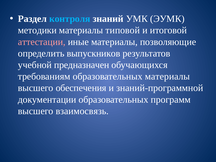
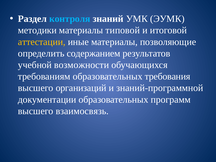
аттестации colour: pink -> yellow (42, 42)
выпускников: выпускников -> содержанием (94, 53)
предназначен: предназначен -> возможности (82, 65)
образовательных материалы: материалы -> требования (168, 76)
обеспечения: обеспечения -> организаций (81, 88)
